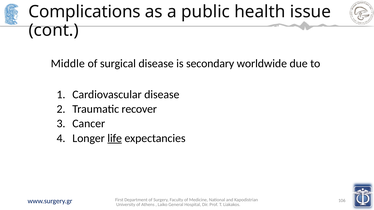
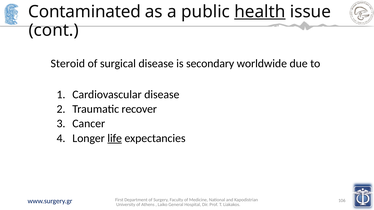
Complications: Complications -> Contaminated (85, 12)
health underline: none -> present (260, 12)
Middle: Middle -> Steroid (68, 64)
